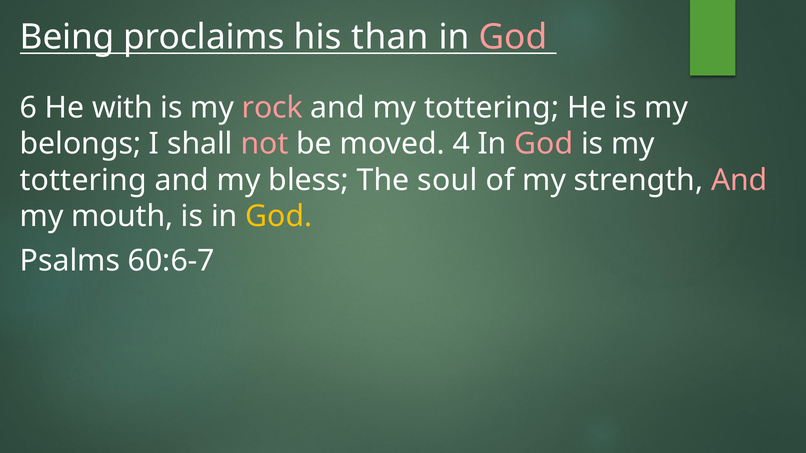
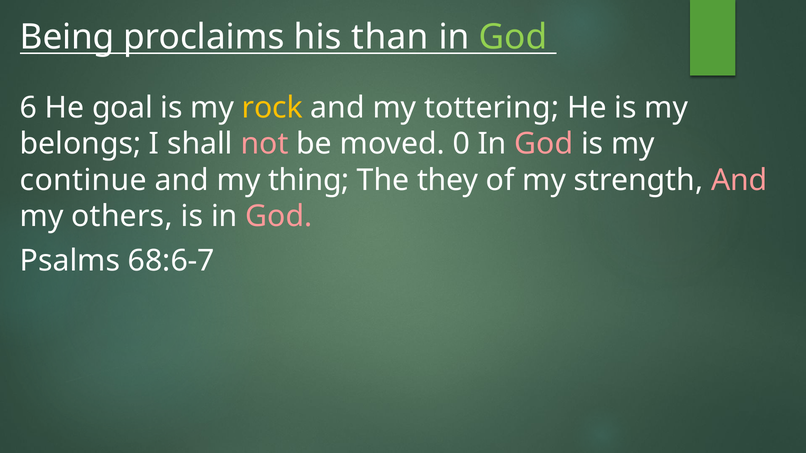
God colour: pink -> light green (513, 37)
with: with -> goal (123, 108)
rock colour: pink -> yellow (272, 108)
4: 4 -> 0 (461, 144)
tottering: tottering -> continue (83, 180)
bless: bless -> thing (309, 180)
soul: soul -> they (448, 180)
mouth: mouth -> others (122, 217)
God colour: yellow -> pink (279, 217)
60:6-7: 60:6-7 -> 68:6-7 (171, 261)
